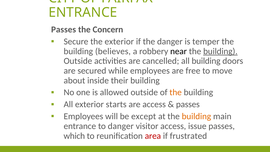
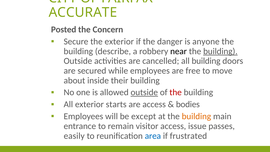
ENTRANCE: ENTRANCE -> ACCURATE (83, 13)
Passes: Passes -> Posted (64, 29)
temper: temper -> anyone (206, 41)
believes: believes -> describe (113, 51)
outside underline: none -> present (144, 92)
the colour: orange -> red (176, 92)
passes: passes -> bodies (188, 104)
to danger: danger -> remain (121, 126)
which: which -> easily (74, 136)
area colour: red -> blue (153, 136)
